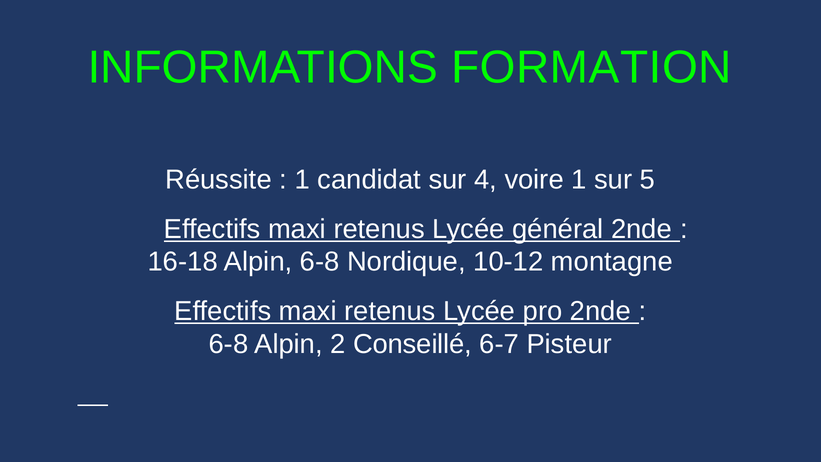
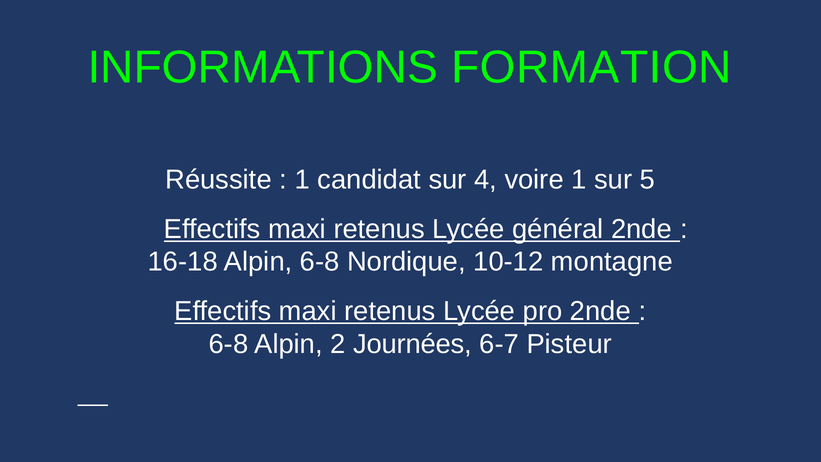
Conseillé: Conseillé -> Journées (413, 344)
